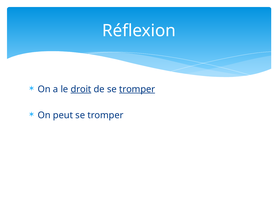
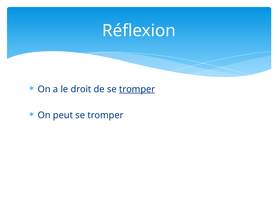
droit underline: present -> none (81, 89)
